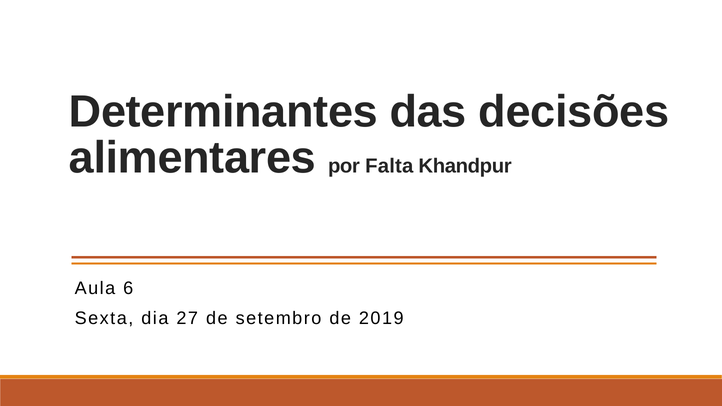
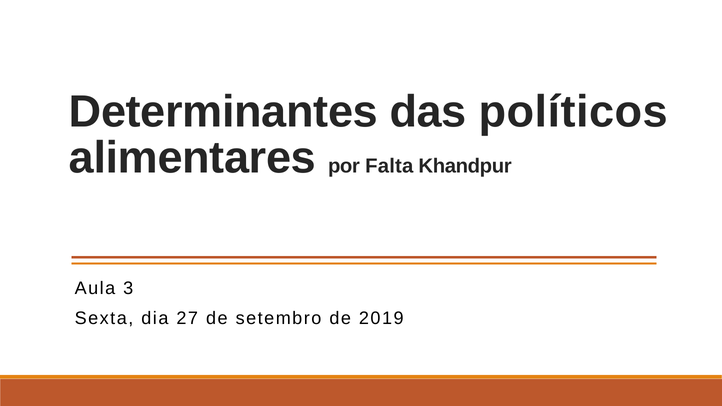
decisões: decisões -> políticos (573, 112)
6: 6 -> 3 (128, 288)
